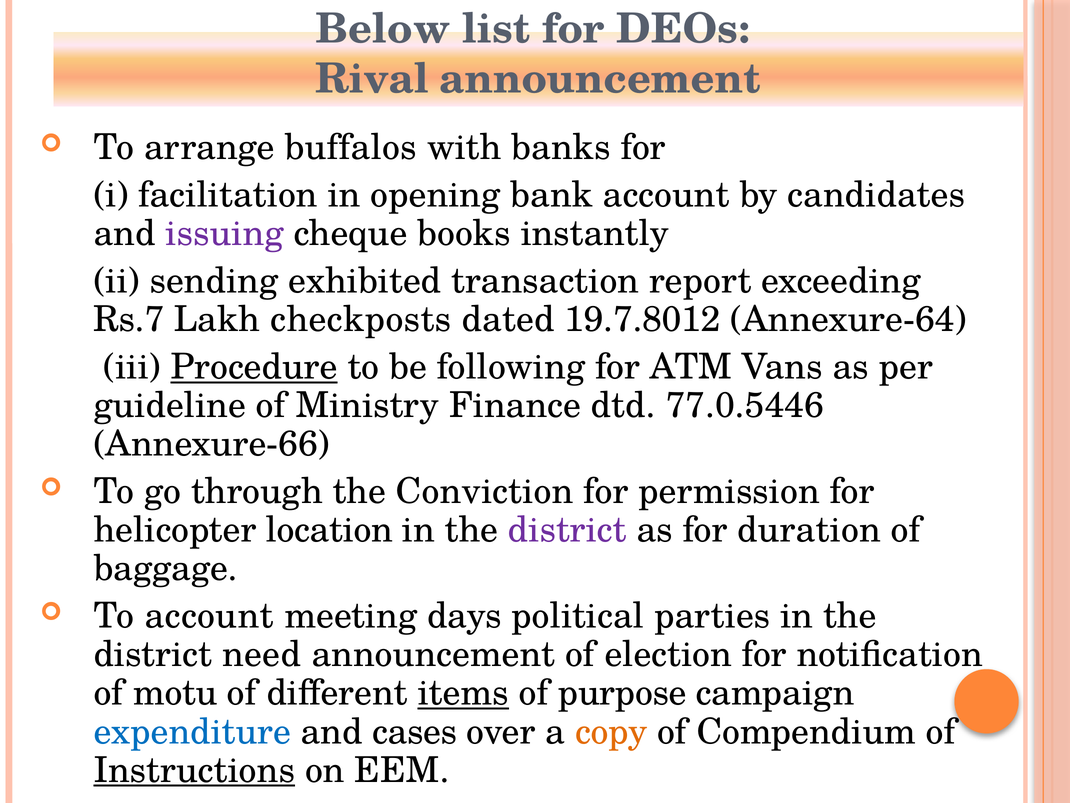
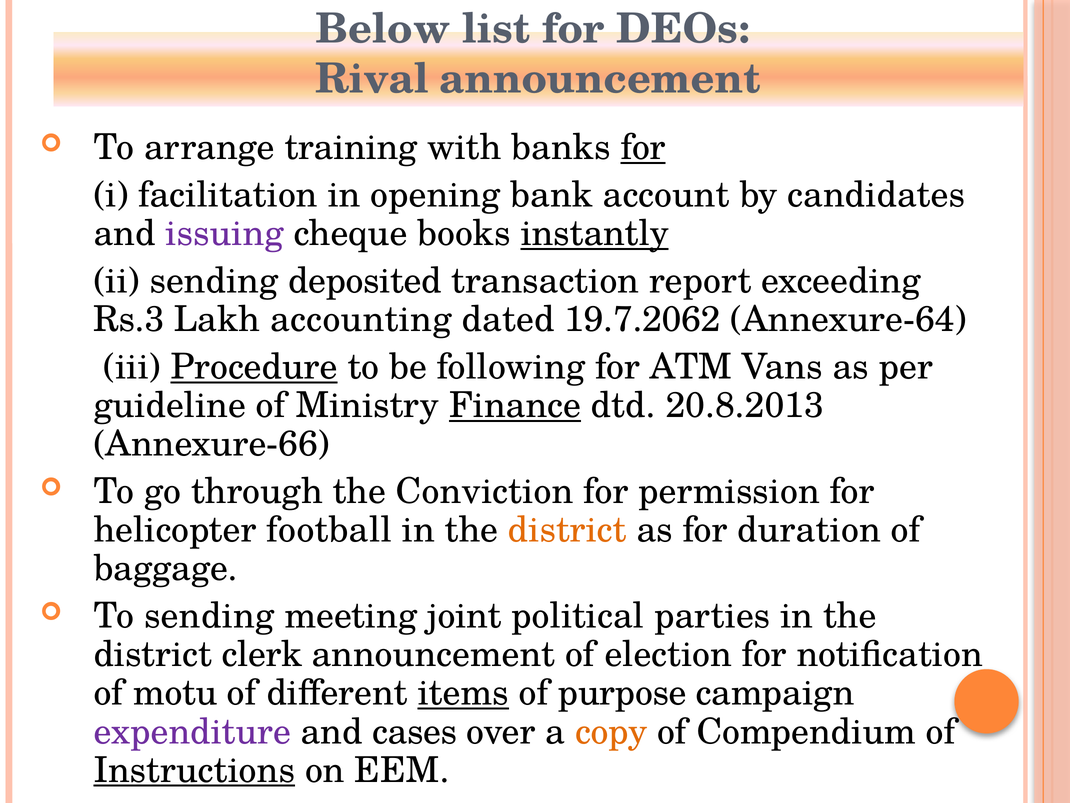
buffalos: buffalos -> training (351, 148)
for underline: none -> present (643, 148)
instantly underline: none -> present (595, 234)
exhibited: exhibited -> deposited (365, 281)
Rs.7: Rs.7 -> Rs.3 (129, 319)
checkposts: checkposts -> accounting (361, 319)
19.7.8012: 19.7.8012 -> 19.7.2062 (642, 319)
Finance underline: none -> present (515, 405)
77.0.5446: 77.0.5446 -> 20.8.2013 (745, 405)
location: location -> football (329, 530)
district colour: purple -> orange (567, 530)
To account: account -> sending (209, 616)
days: days -> joint (464, 616)
need: need -> clerk (262, 654)
expenditure colour: blue -> purple (192, 731)
